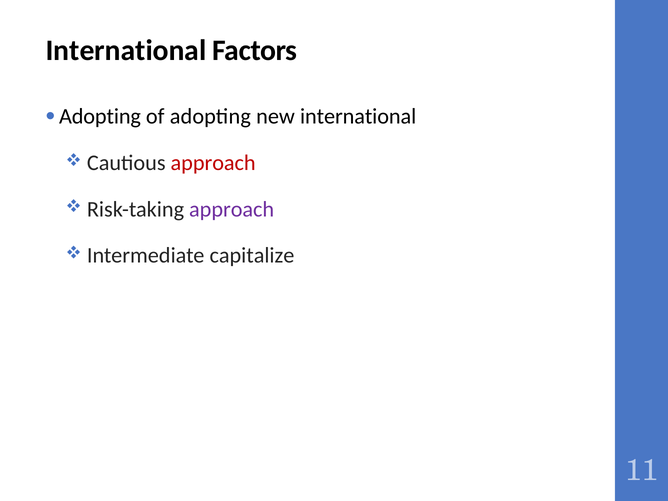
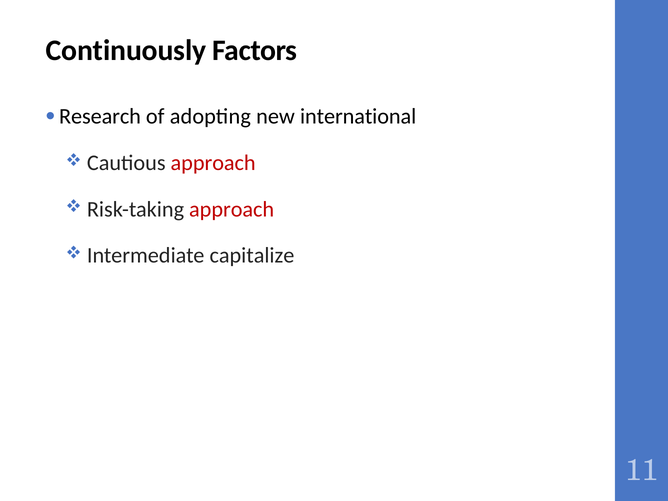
International: International -> Continuously (126, 51)
Adopting: Adopting -> Research (100, 116)
approach colour: purple -> red (232, 209)
